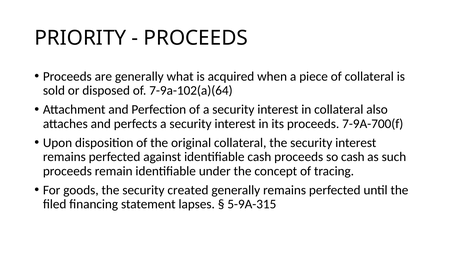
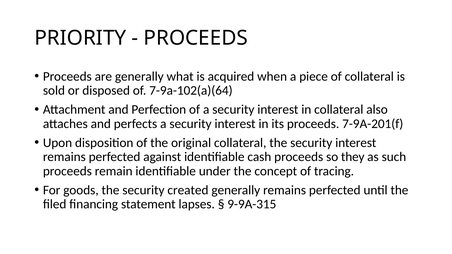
7-9A-700(f: 7-9A-700(f -> 7-9A-201(f (373, 124)
so cash: cash -> they (353, 157)
5-9A-315: 5-9A-315 -> 9-9A-315 (252, 204)
